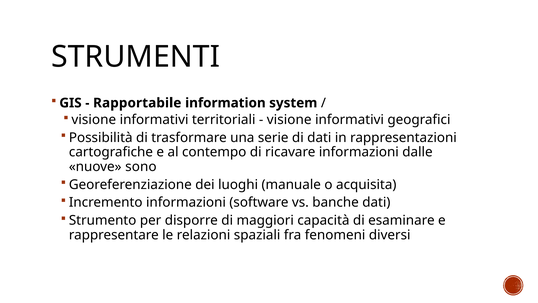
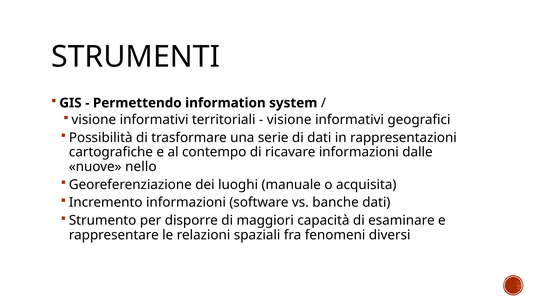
Rapportabile: Rapportabile -> Permettendo (137, 103)
sono: sono -> nello (141, 167)
